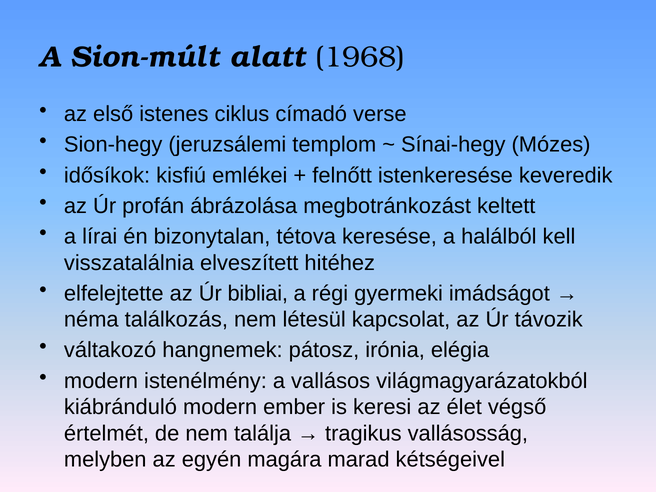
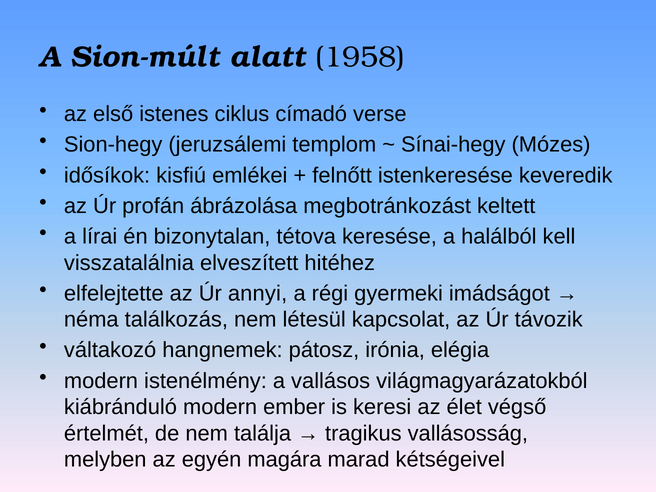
1968: 1968 -> 1958 (360, 57)
bibliai: bibliai -> annyi (258, 293)
